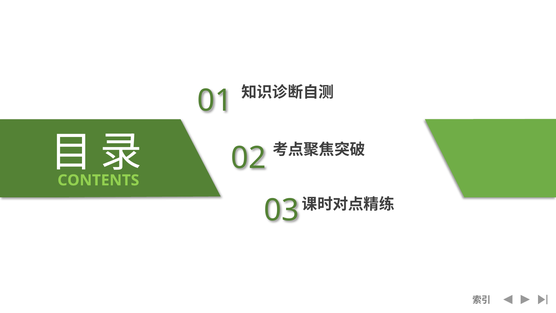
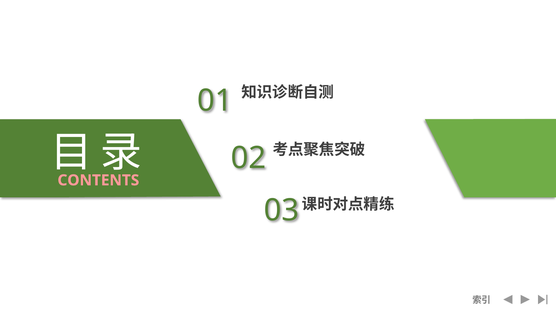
CONTENTS colour: light green -> pink (98, 180)
